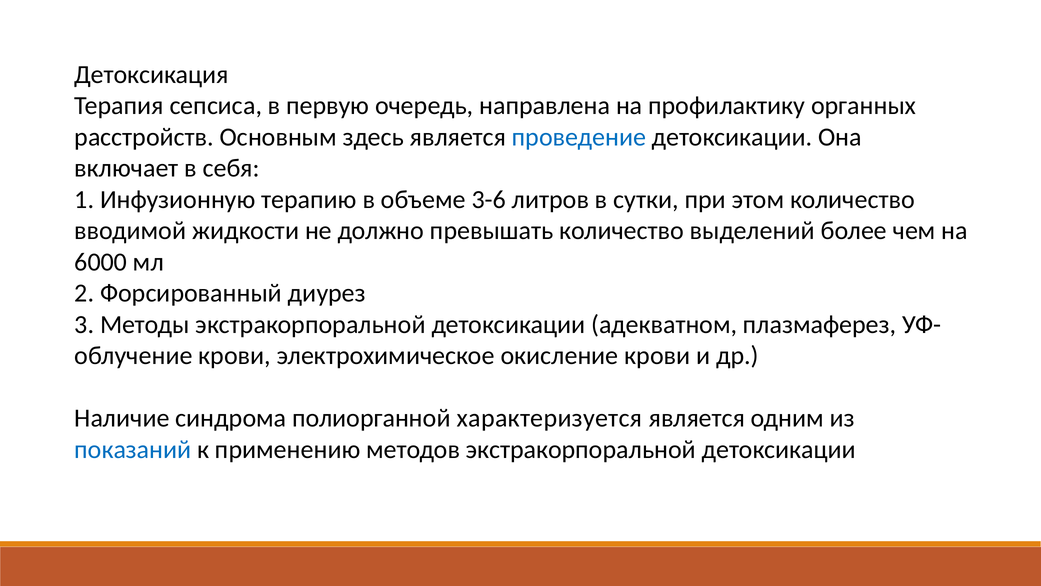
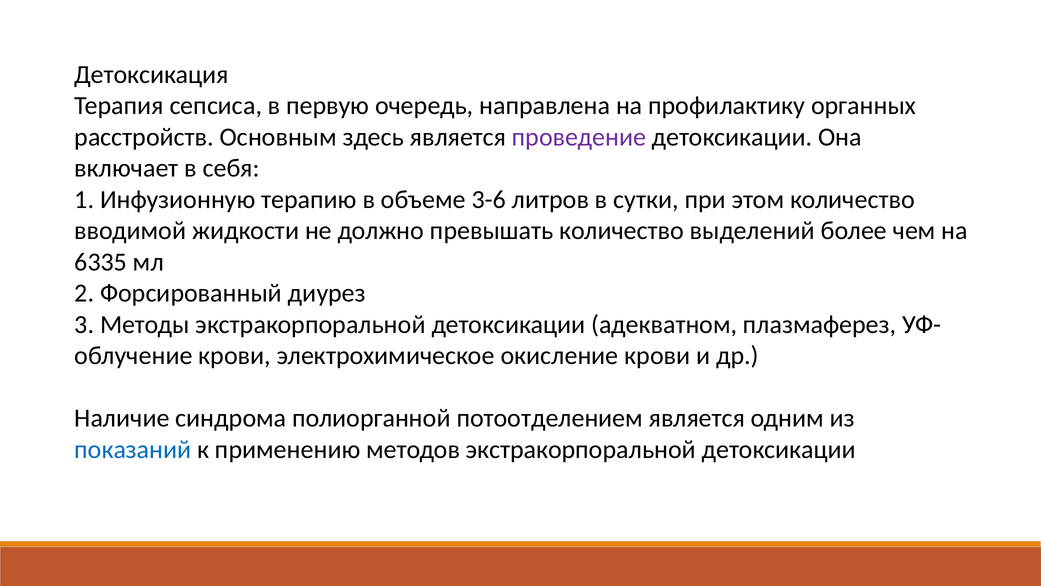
проведение colour: blue -> purple (579, 137)
6000: 6000 -> 6335 (101, 262)
характеризуется: характеризуется -> потоотделением (550, 418)
